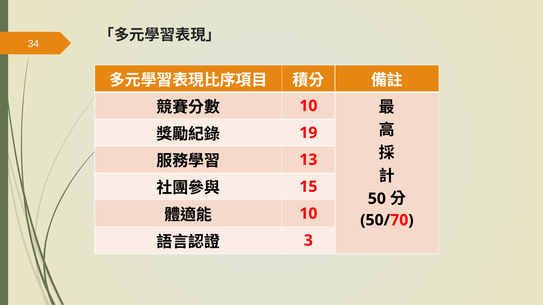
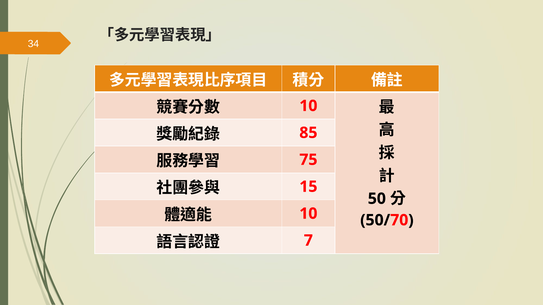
19: 19 -> 85 (308, 133)
13: 13 -> 75 (308, 160)
3: 3 -> 7 (308, 241)
